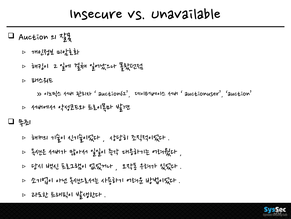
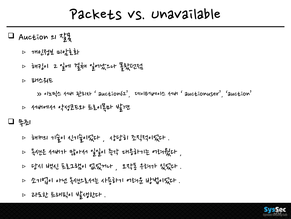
Insecure: Insecure -> Packets (96, 15)
